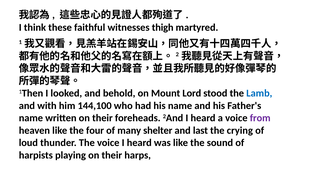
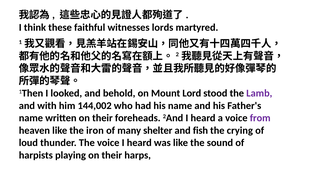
thigh: thigh -> lords (163, 27)
Lamb colour: blue -> purple (259, 93)
144,100: 144,100 -> 144,002 (95, 106)
four: four -> iron (95, 130)
last: last -> fish (200, 130)
